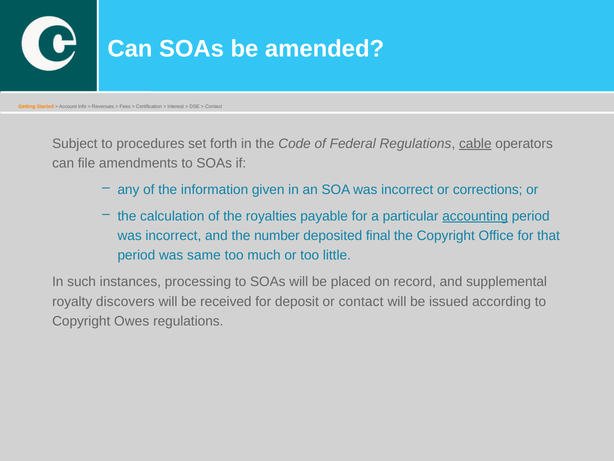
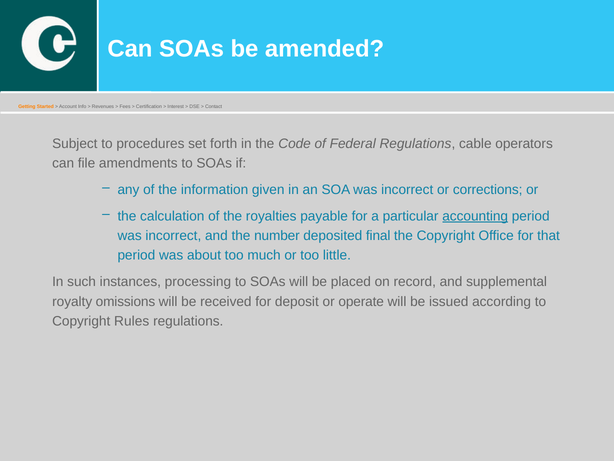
cable underline: present -> none (475, 143)
same: same -> about (204, 255)
discovers: discovers -> omissions (125, 301)
or contact: contact -> operate (361, 301)
Owes: Owes -> Rules (132, 321)
